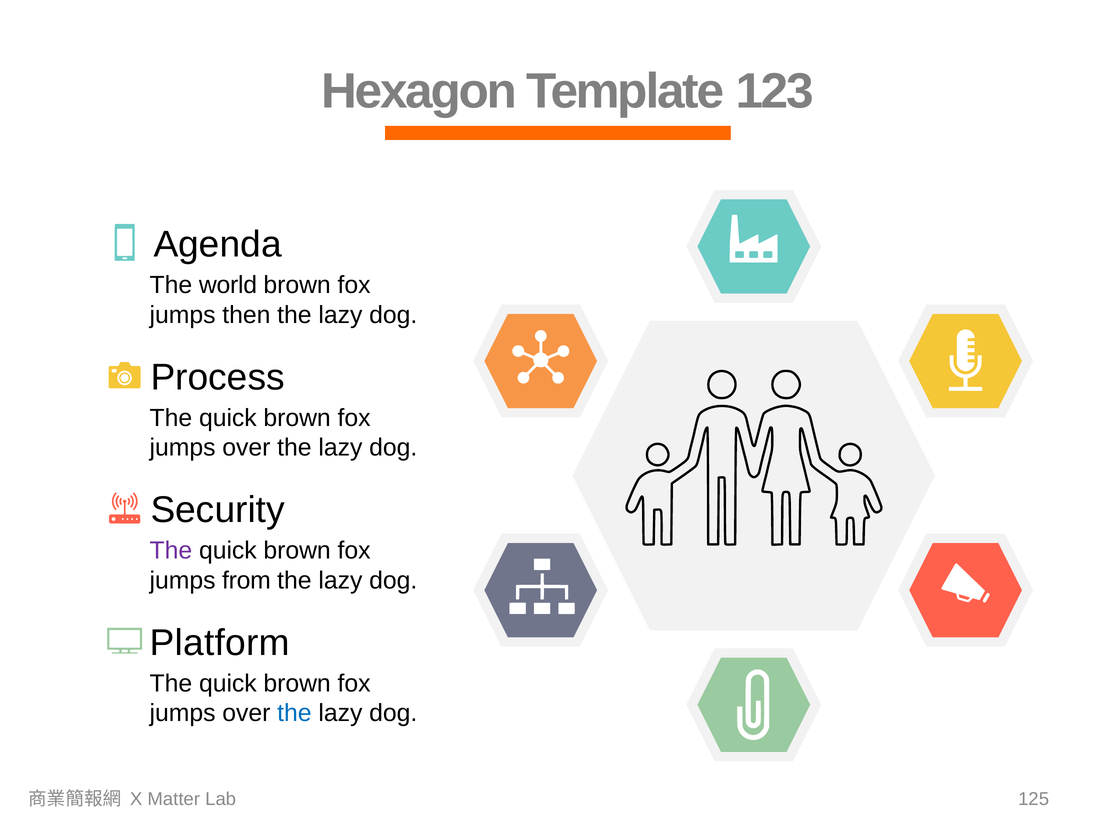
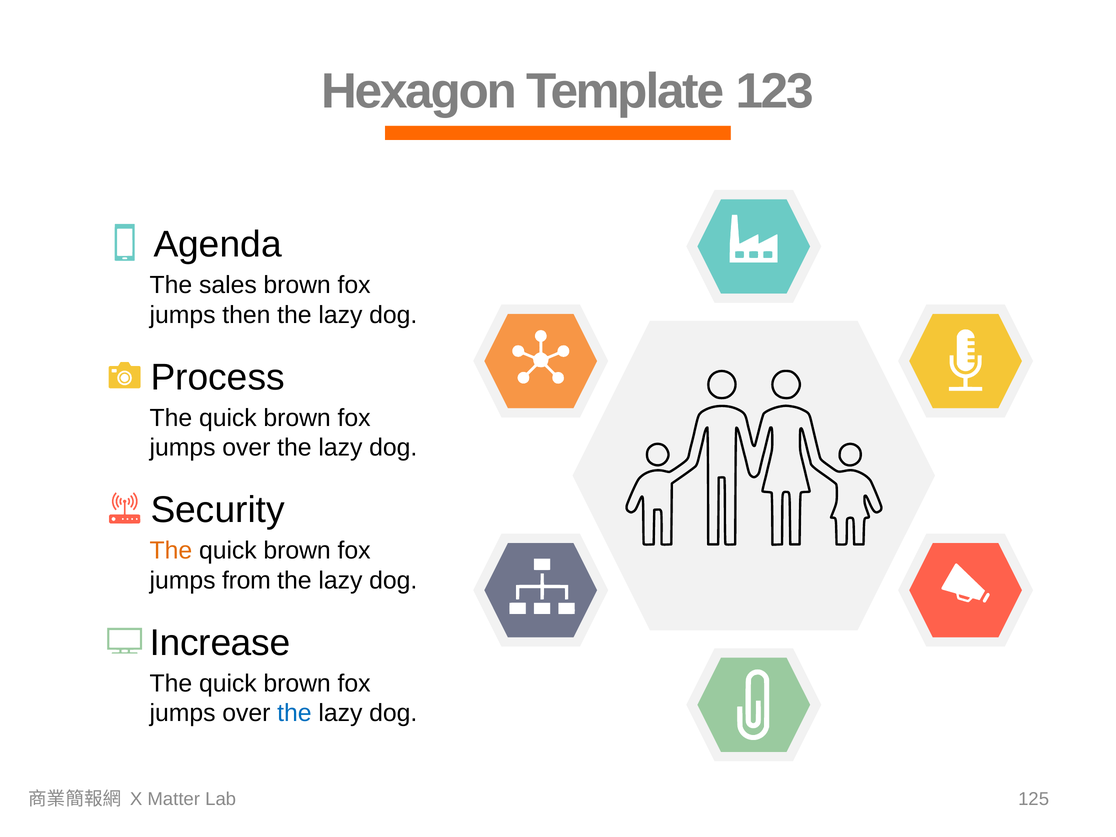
world: world -> sales (228, 285)
The colour: purple -> orange (171, 551)
Platform: Platform -> Increase (220, 643)
